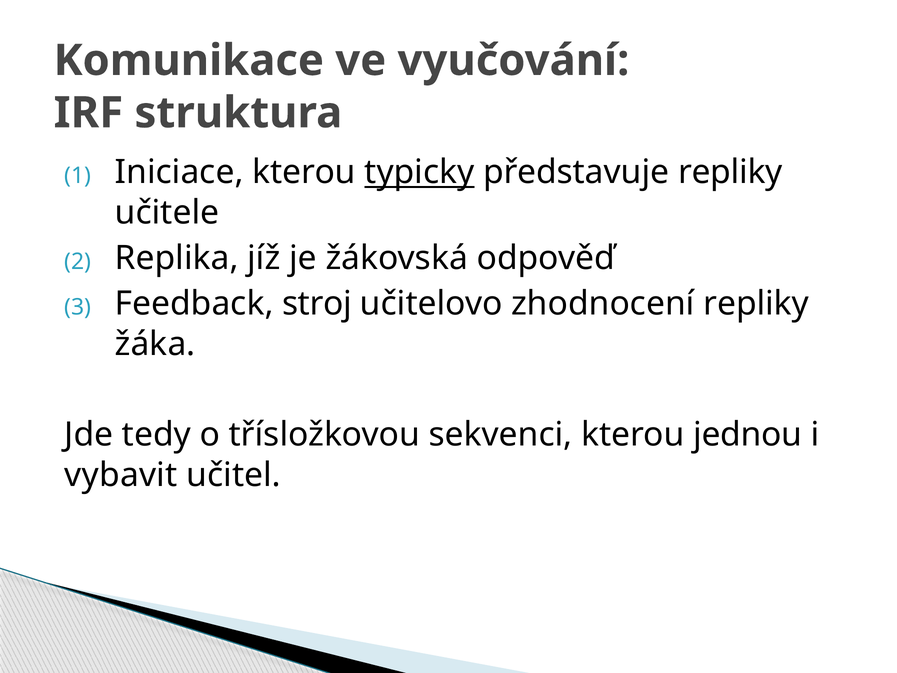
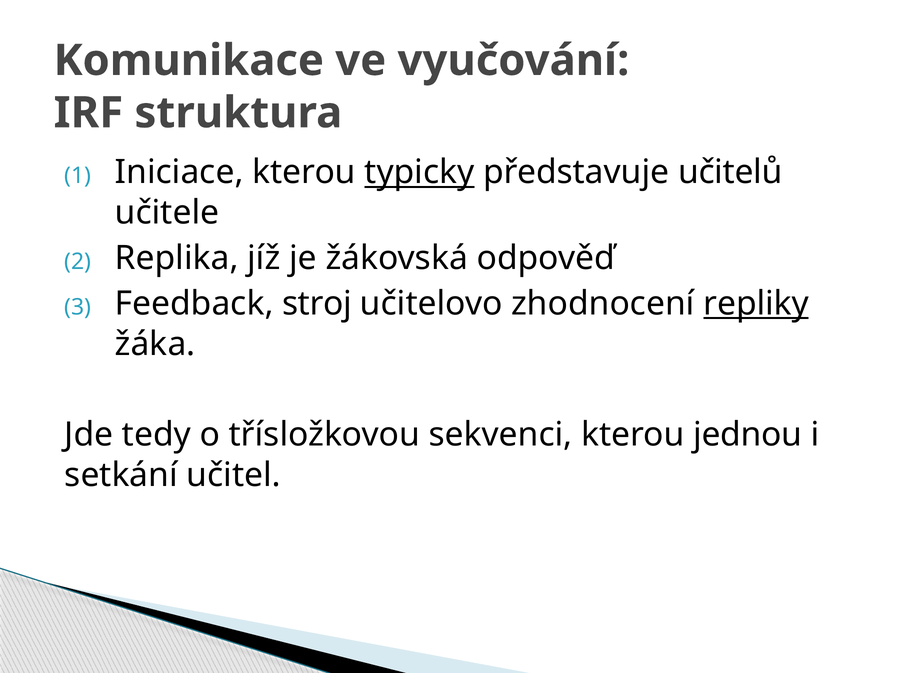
představuje repliky: repliky -> učitelů (730, 172)
repliky underline: none -> present (756, 303)
vybavit: vybavit -> setkání (121, 475)
